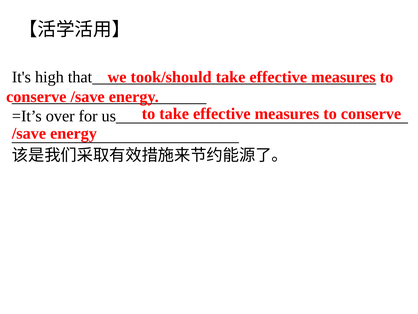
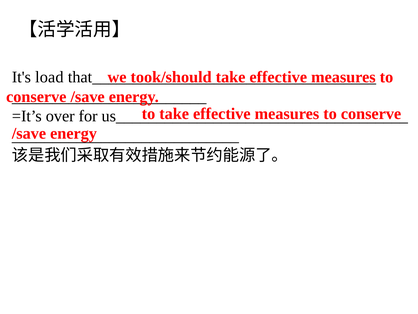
high: high -> load (49, 77)
